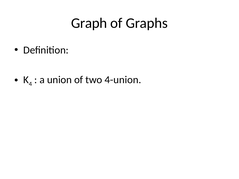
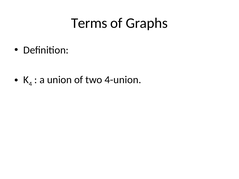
Graph: Graph -> Terms (89, 23)
